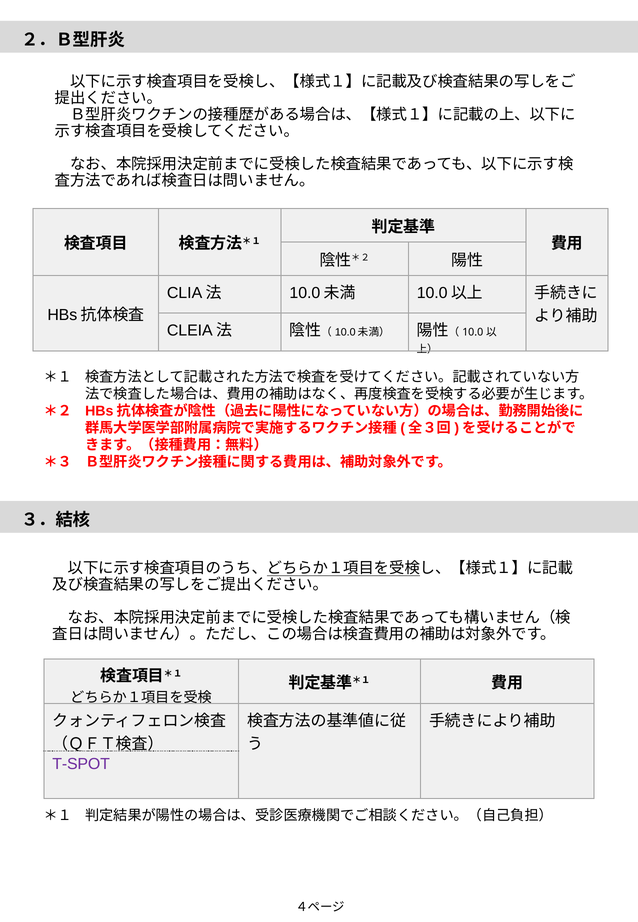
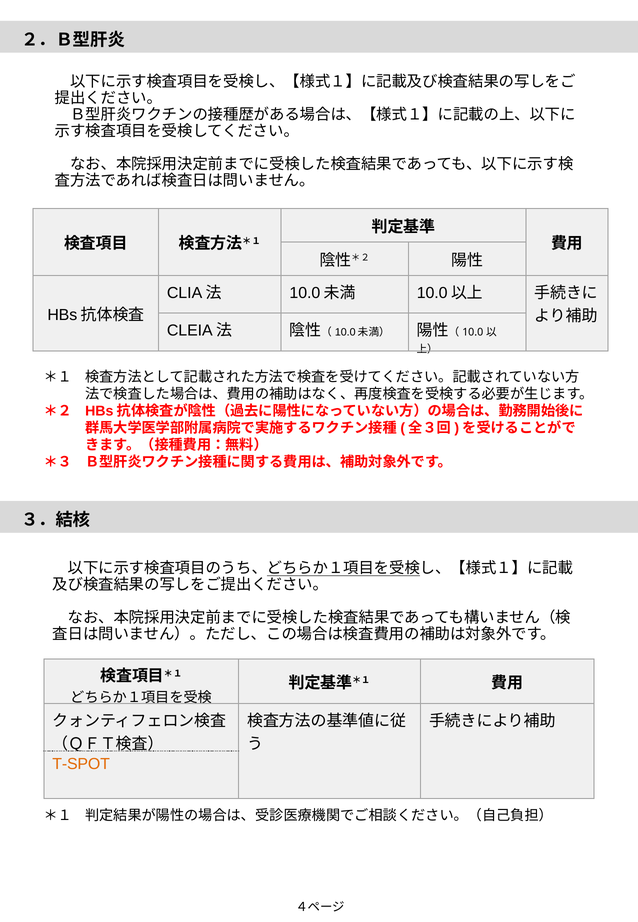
T-SPOT colour: purple -> orange (81, 764)
